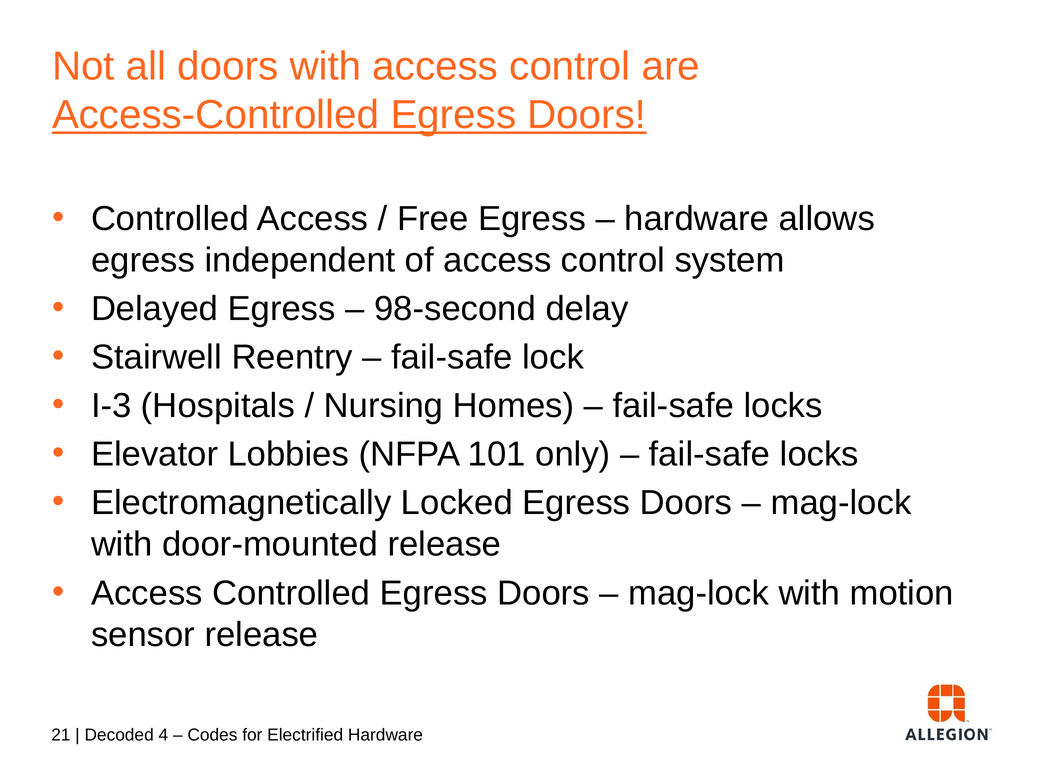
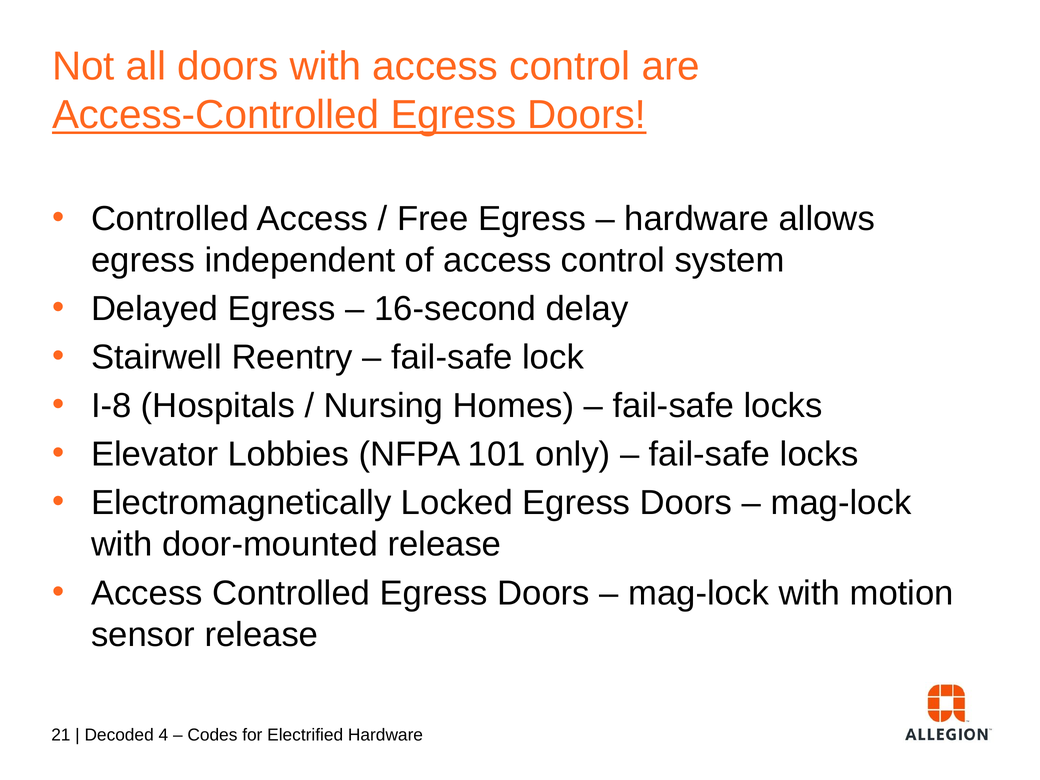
98-second: 98-second -> 16-second (455, 309)
I-3: I-3 -> I-8 (111, 406)
